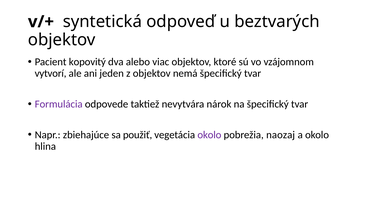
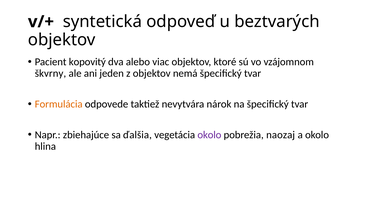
vytvorí: vytvorí -> škvrny (50, 73)
Formulácia colour: purple -> orange (59, 104)
použiť: použiť -> ďalšia (137, 135)
